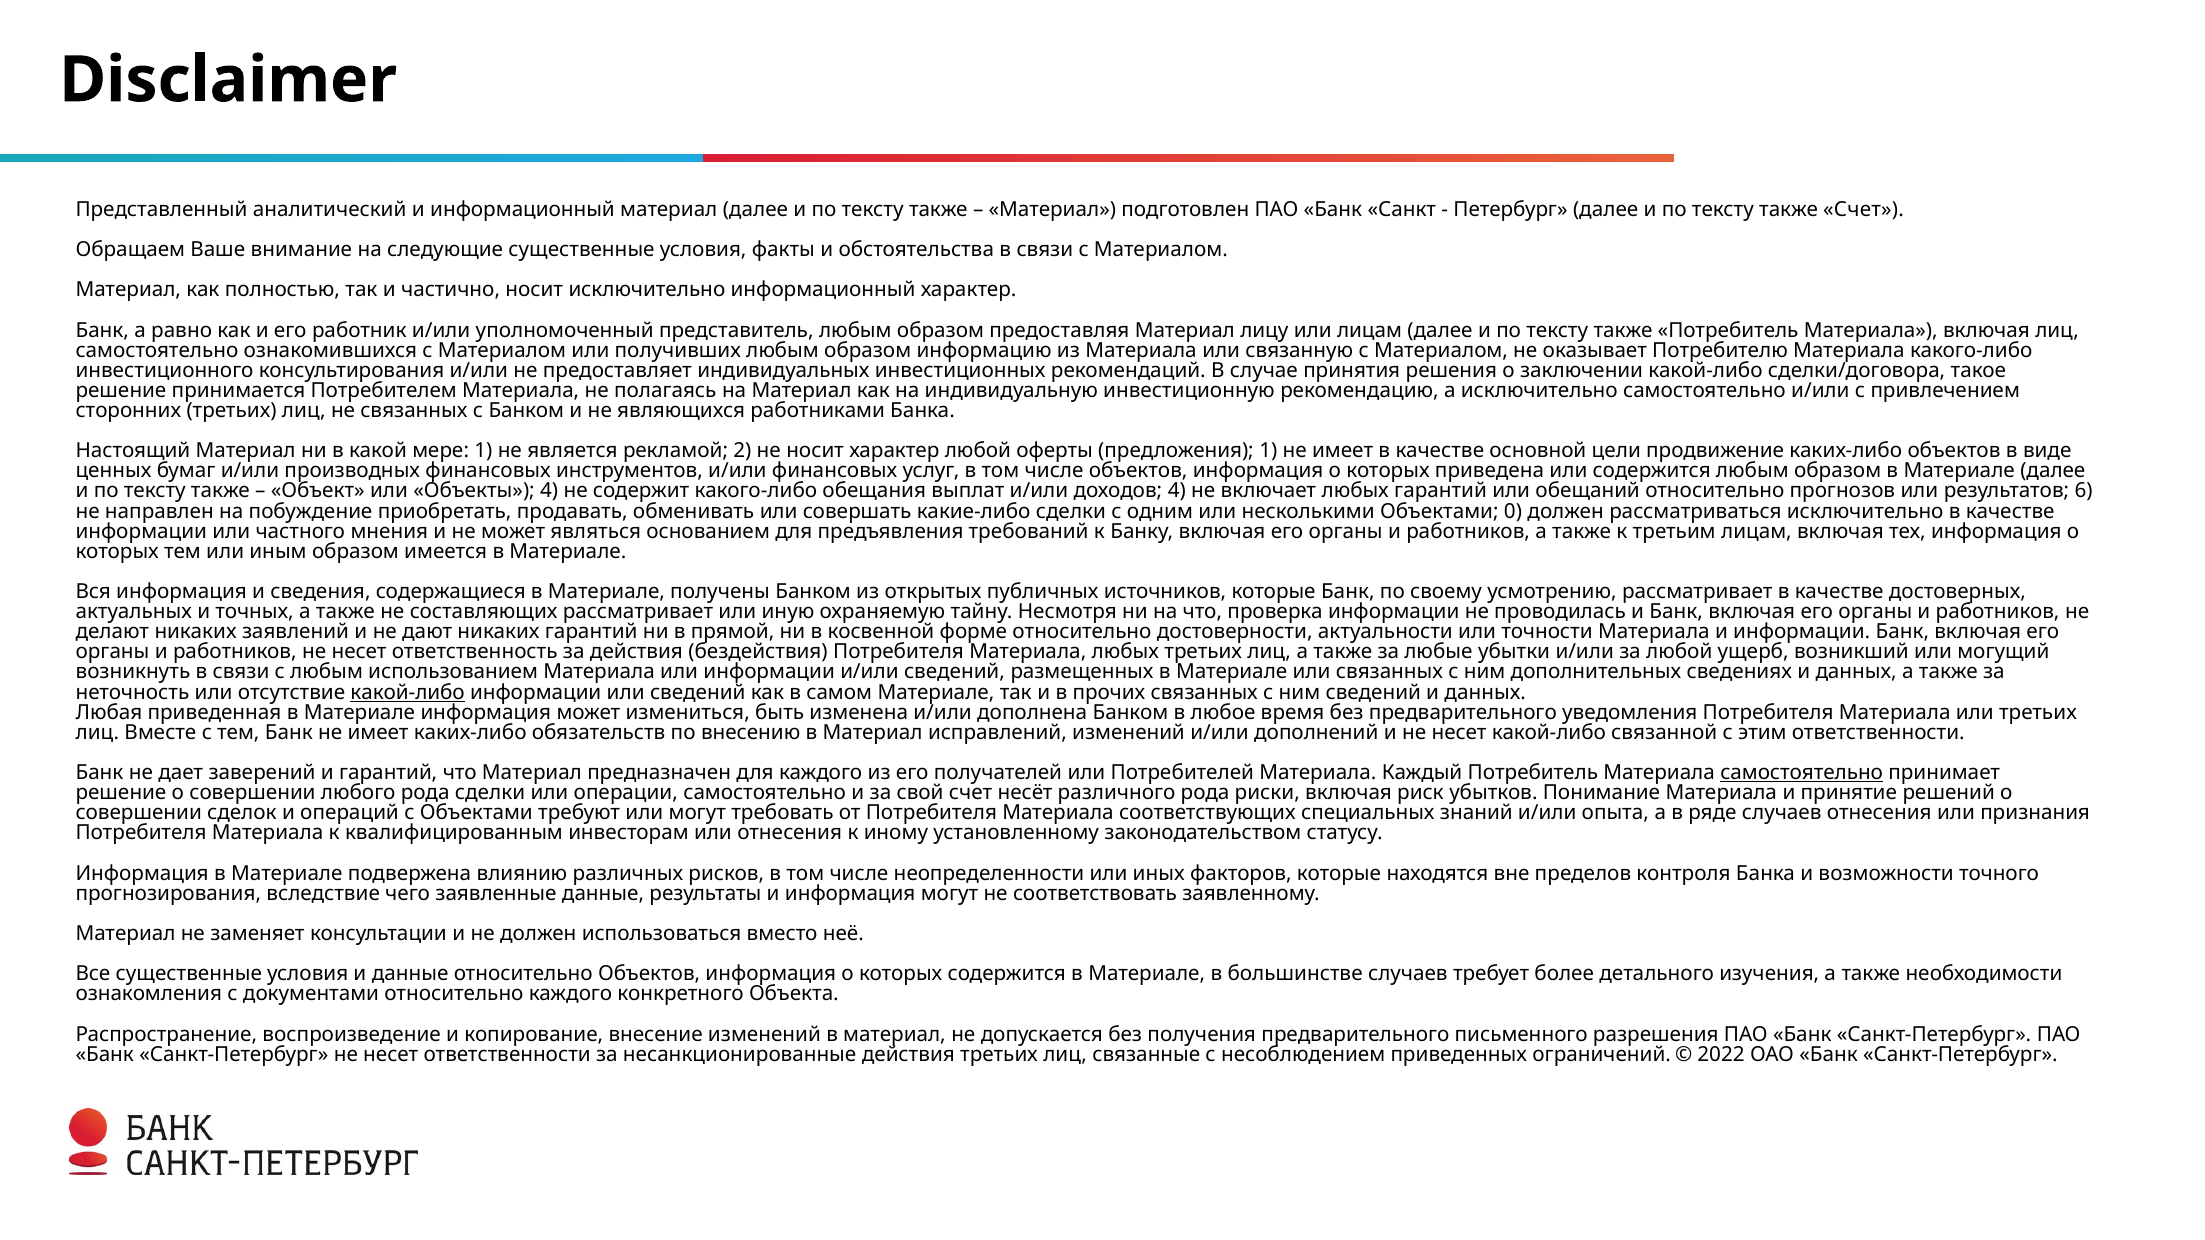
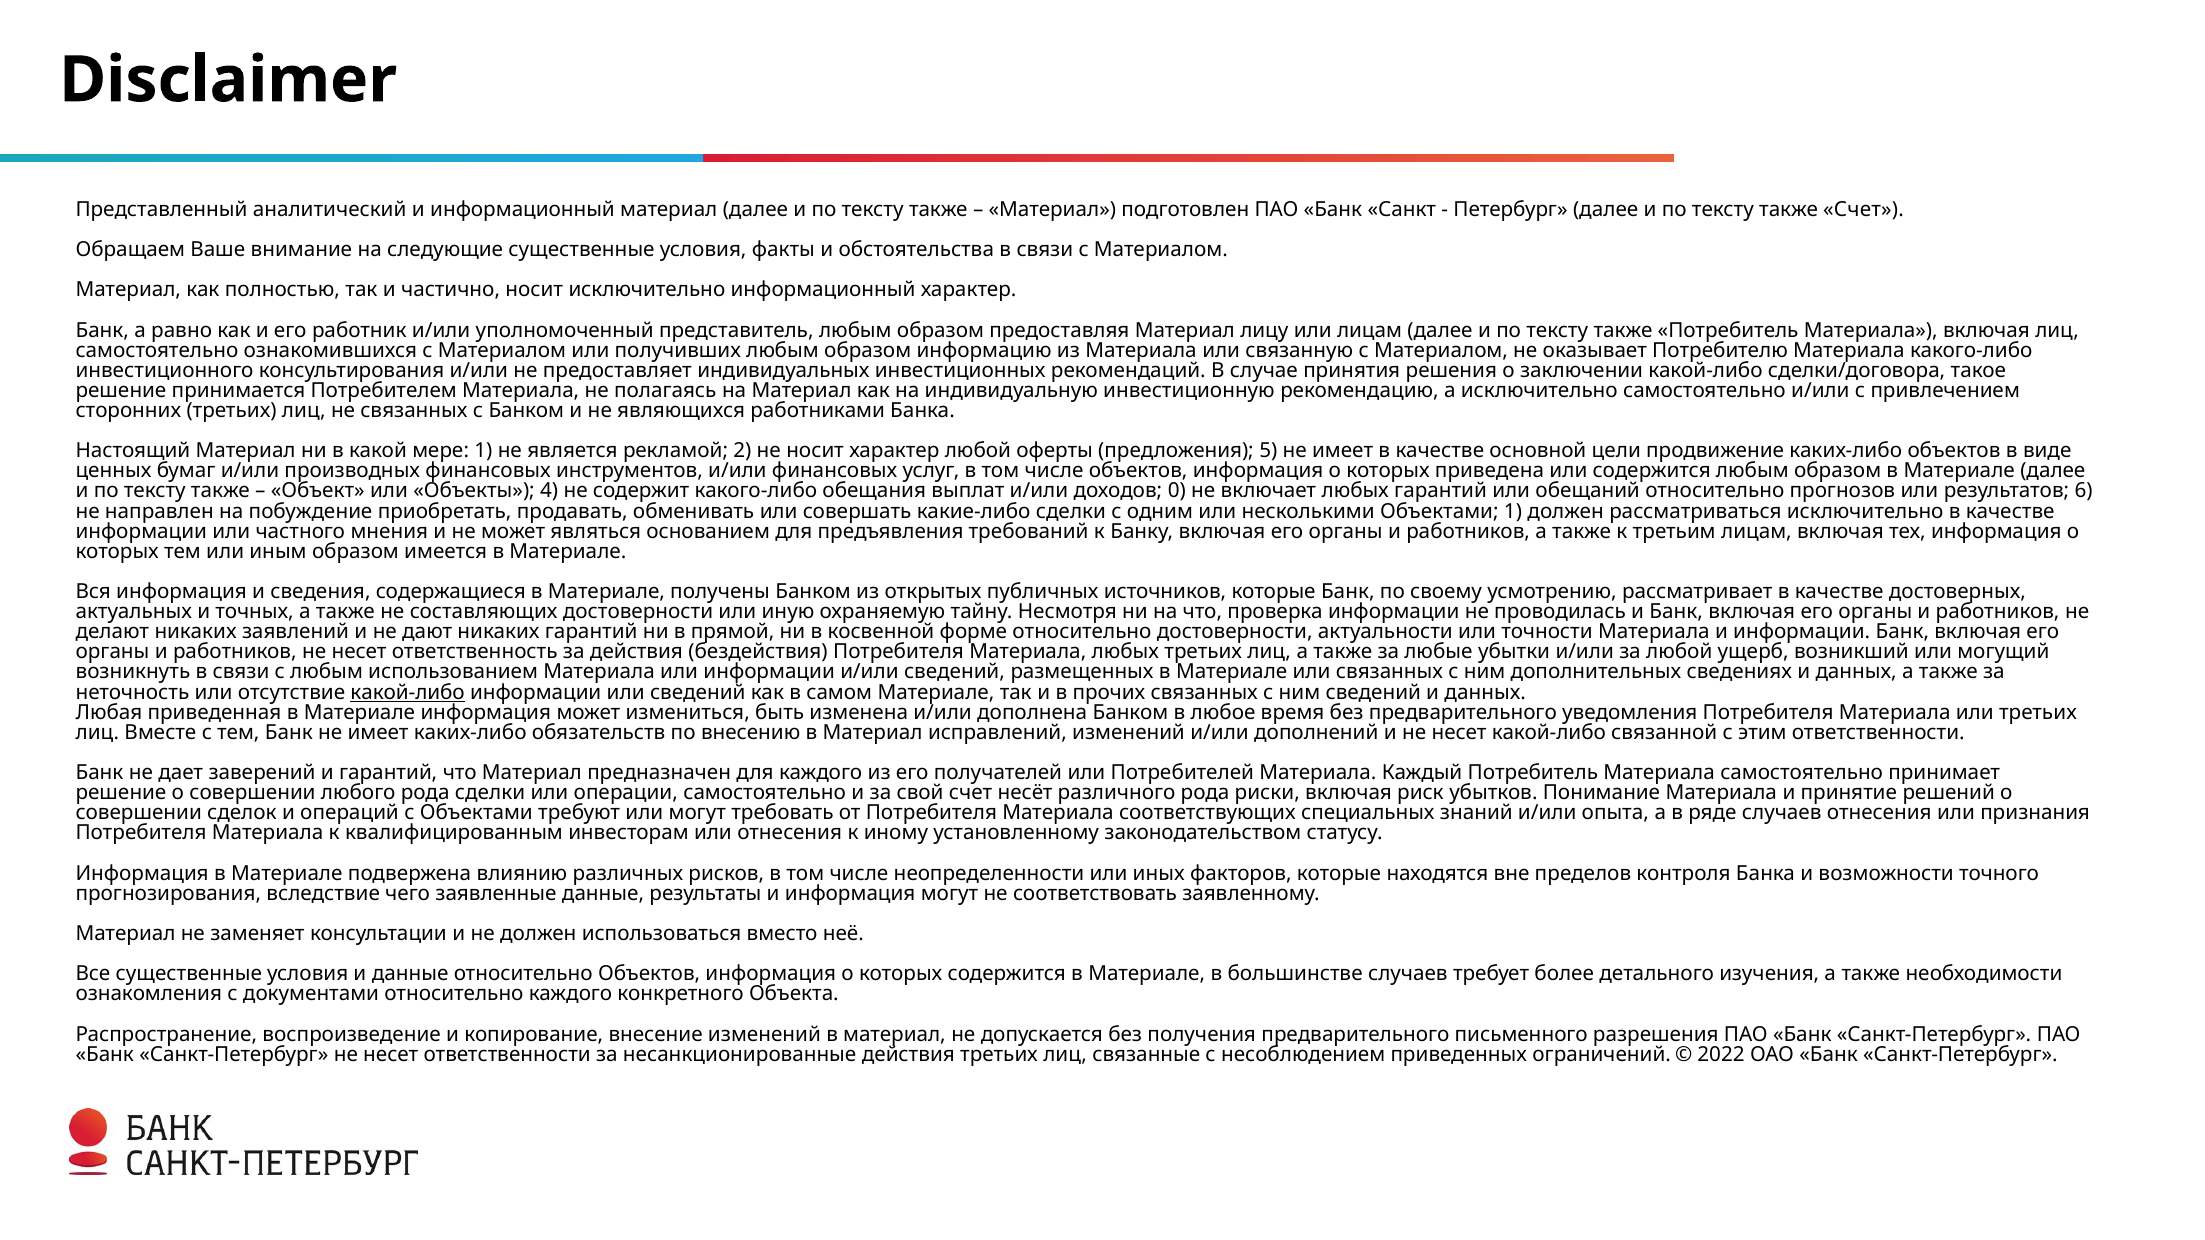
предложения 1: 1 -> 5 (1268, 451)
доходов 4: 4 -> 0 (1177, 491)
Объектами 0: 0 -> 1 (1513, 511)
составляющих рассматривает: рассматривает -> достоверности (638, 612)
самостоятельно underline: present -> none (1802, 773)
